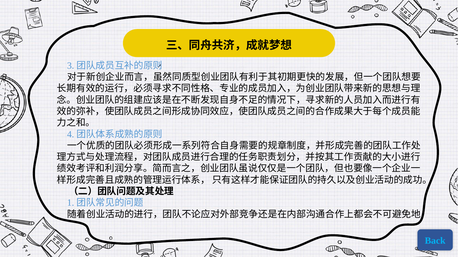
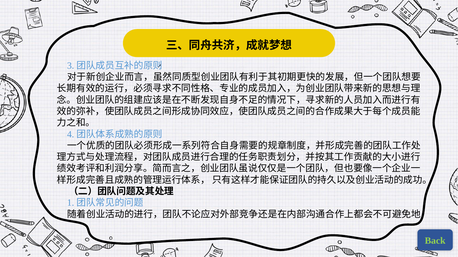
Back colour: light blue -> light green (435, 241)
